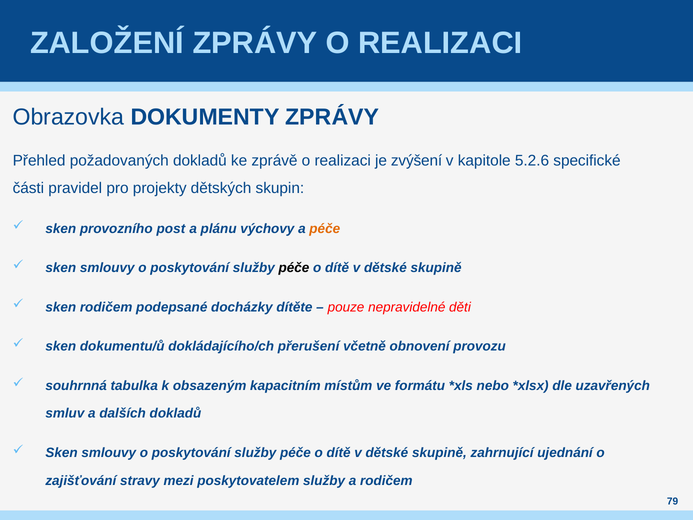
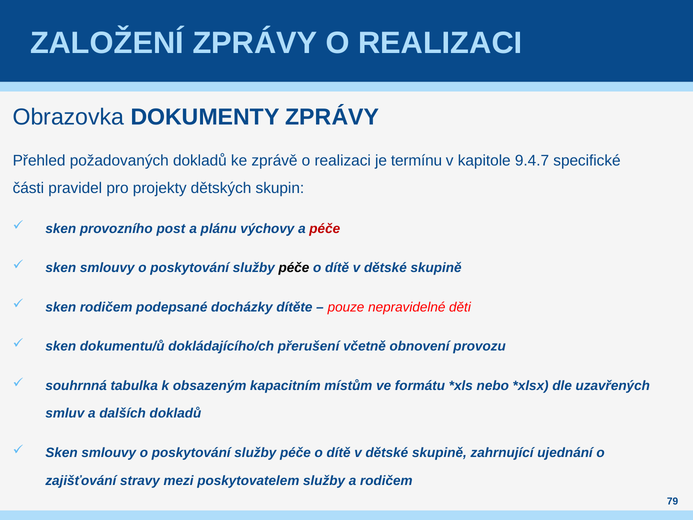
zvýšení: zvýšení -> termínu (417, 160)
5.2.6: 5.2.6 -> 9.4.7 (532, 160)
péče colour: orange -> red (325, 228)
